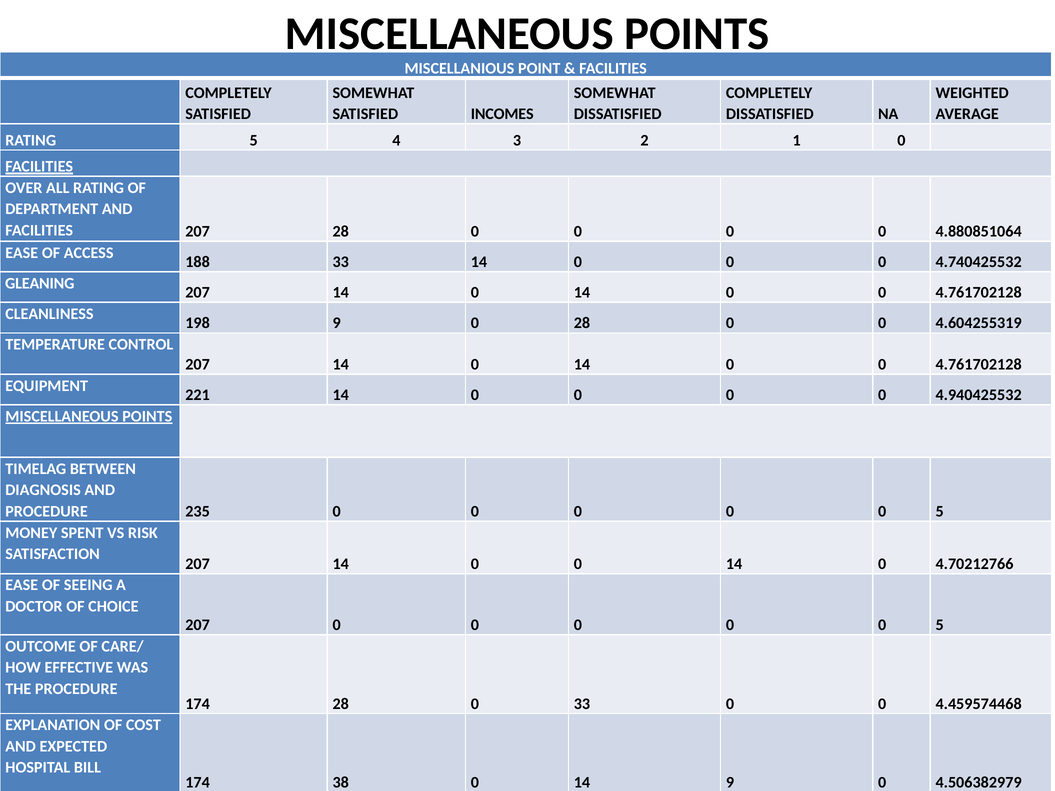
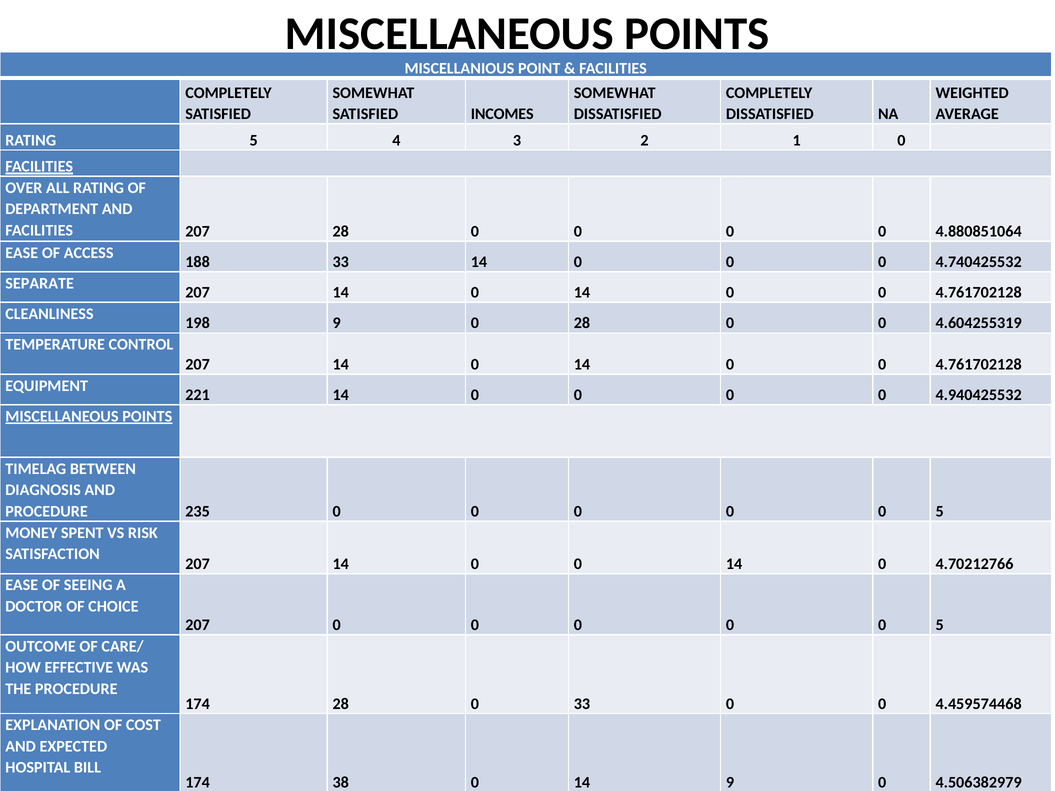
GLEANING: GLEANING -> SEPARATE (40, 283)
